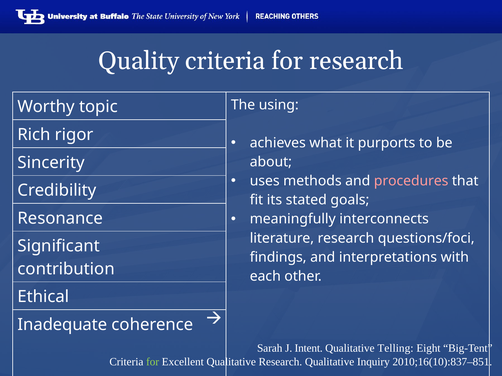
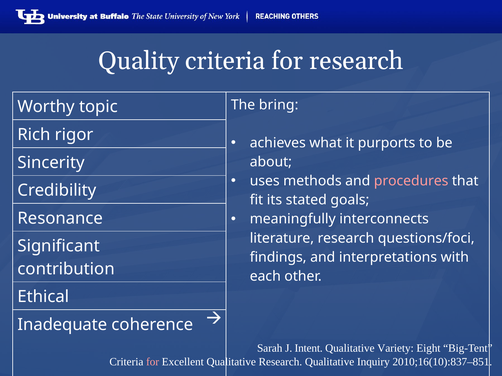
using: using -> bring (279, 105)
Telling: Telling -> Variety (396, 349)
for colour: light green -> pink (153, 362)
